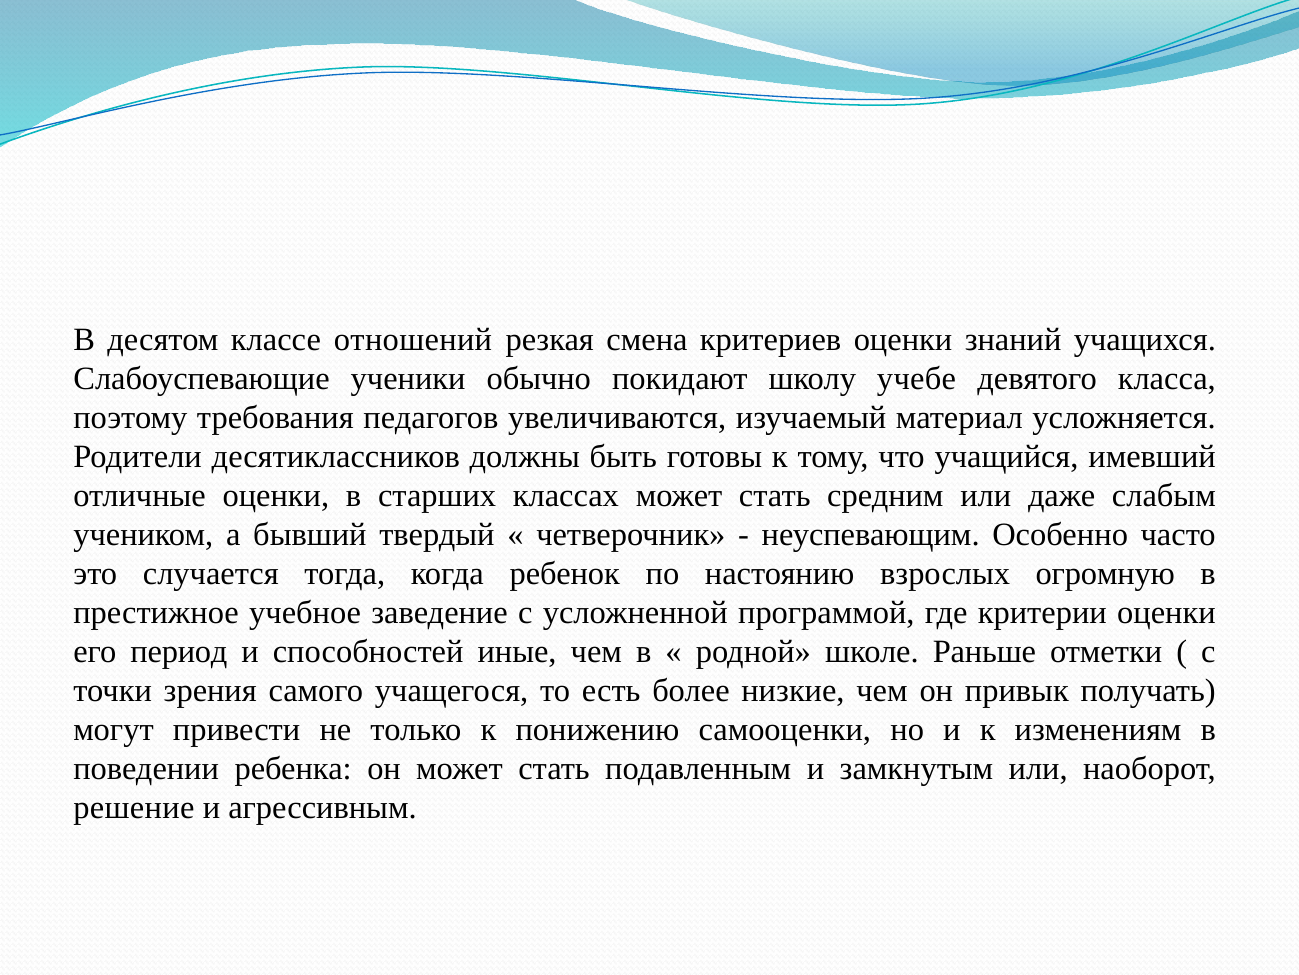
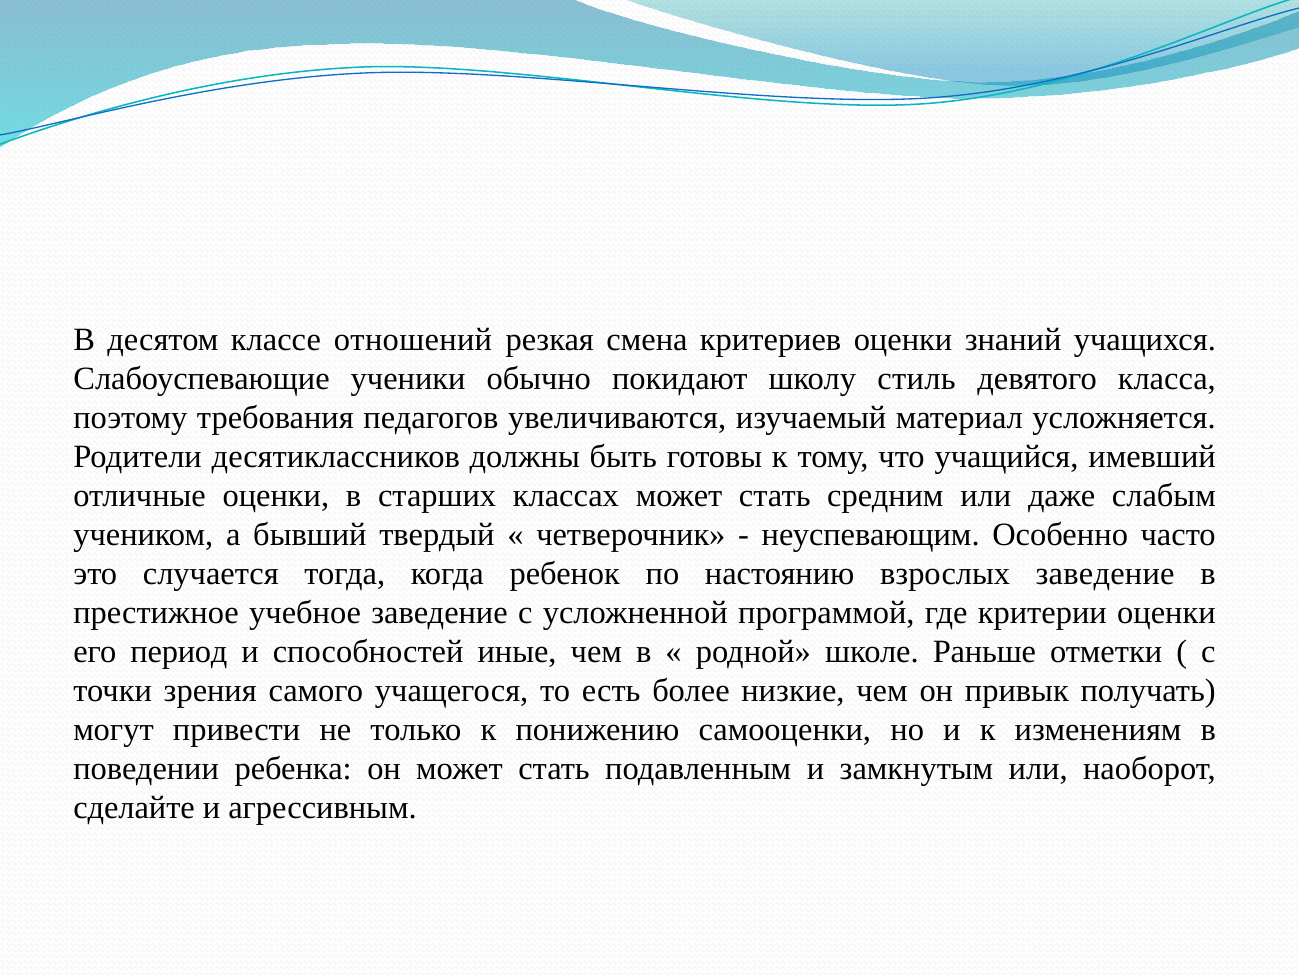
учебе: учебе -> стиль (917, 379)
взрослых огромную: огромную -> заведение (1105, 574)
решение: решение -> сделайте (134, 807)
